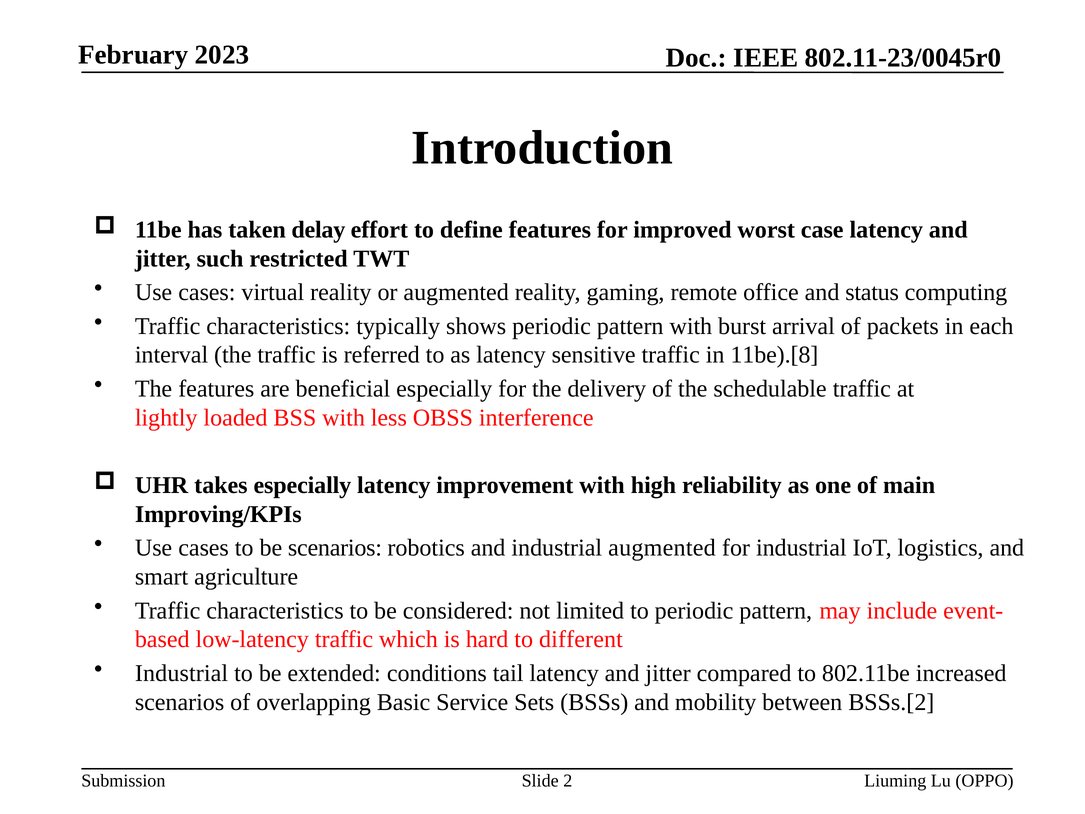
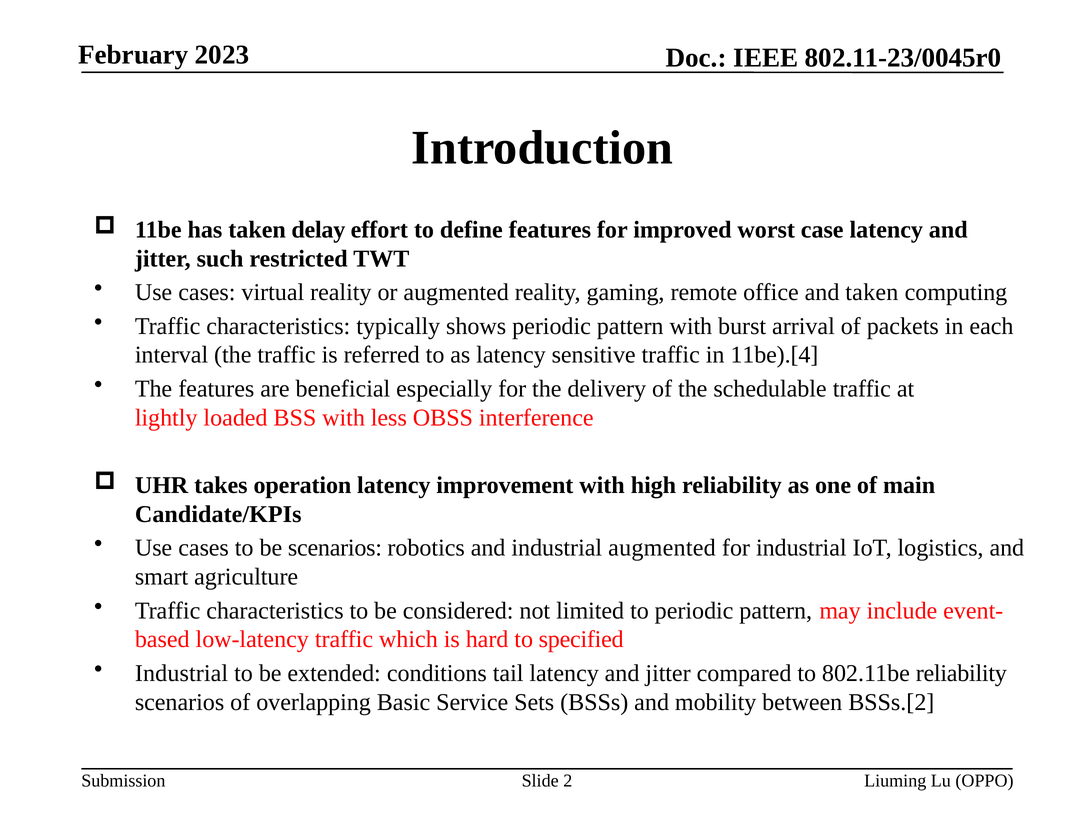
and status: status -> taken (872, 292)
11be).[8: 11be).[8 -> 11be).[4 (774, 355)
takes especially: especially -> operation (302, 485)
Improving/KPIs: Improving/KPIs -> Candidate/KPIs (218, 514)
different: different -> specified (581, 639)
802.11be increased: increased -> reliability (961, 673)
